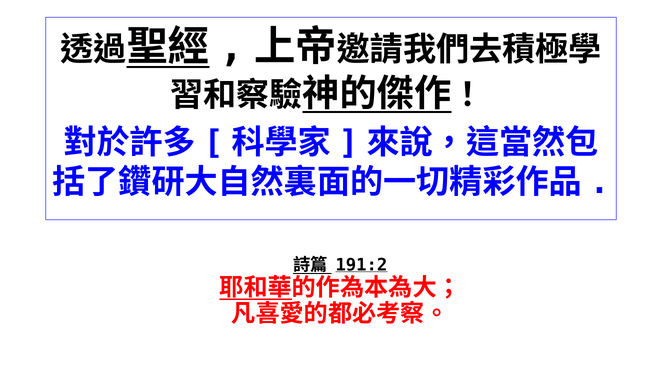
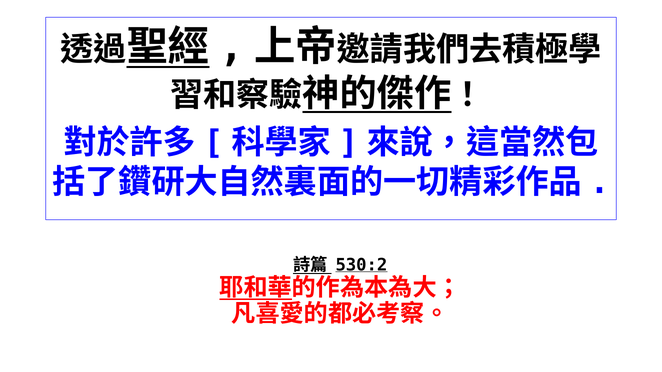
191:2: 191:2 -> 530:2 (361, 266)
